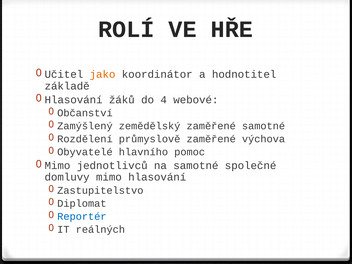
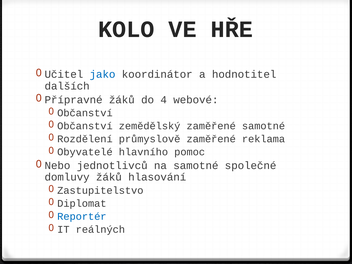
ROLÍ: ROLÍ -> KOLO (126, 29)
jako colour: orange -> blue (103, 74)
základě: základě -> dalších (67, 86)
Hlasování: Hlasování -> Přípravné (74, 100)
Zamýšlený: Zamýšlený -> Občanství (85, 126)
výchova: výchova -> reklama (263, 139)
Mimo: Mimo -> Nebo (57, 166)
domluvy mimo: mimo -> žáků (109, 177)
